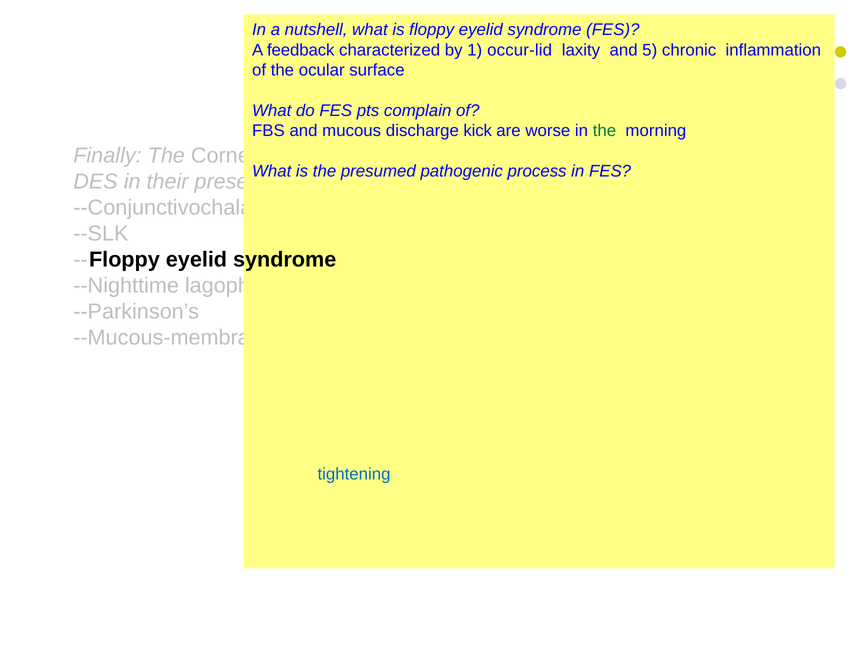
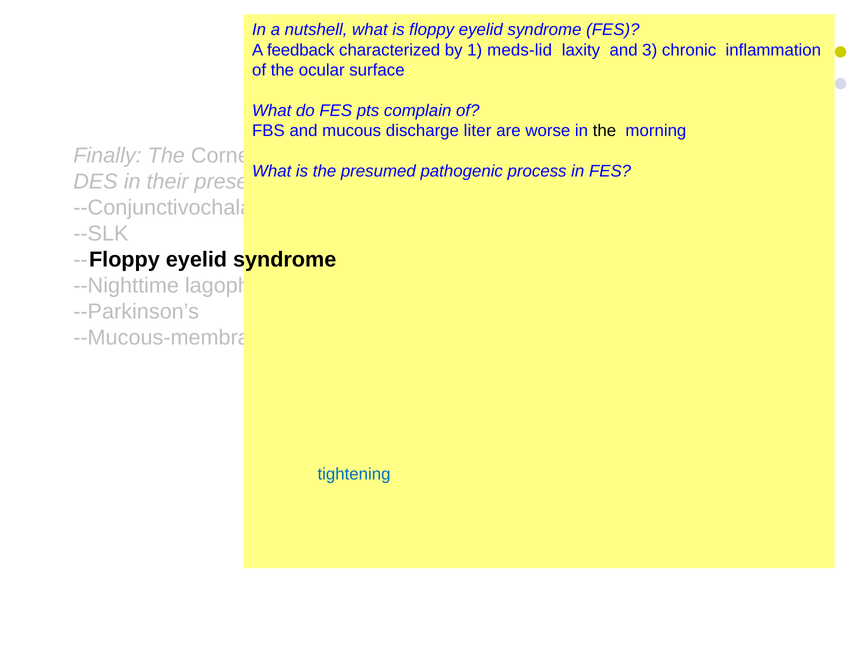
occur-lid: occur-lid -> meds-lid (520, 50)
5: 5 -> 3 (650, 50)
kick: kick -> liter (478, 131)
the colour: green -> black (604, 131)
